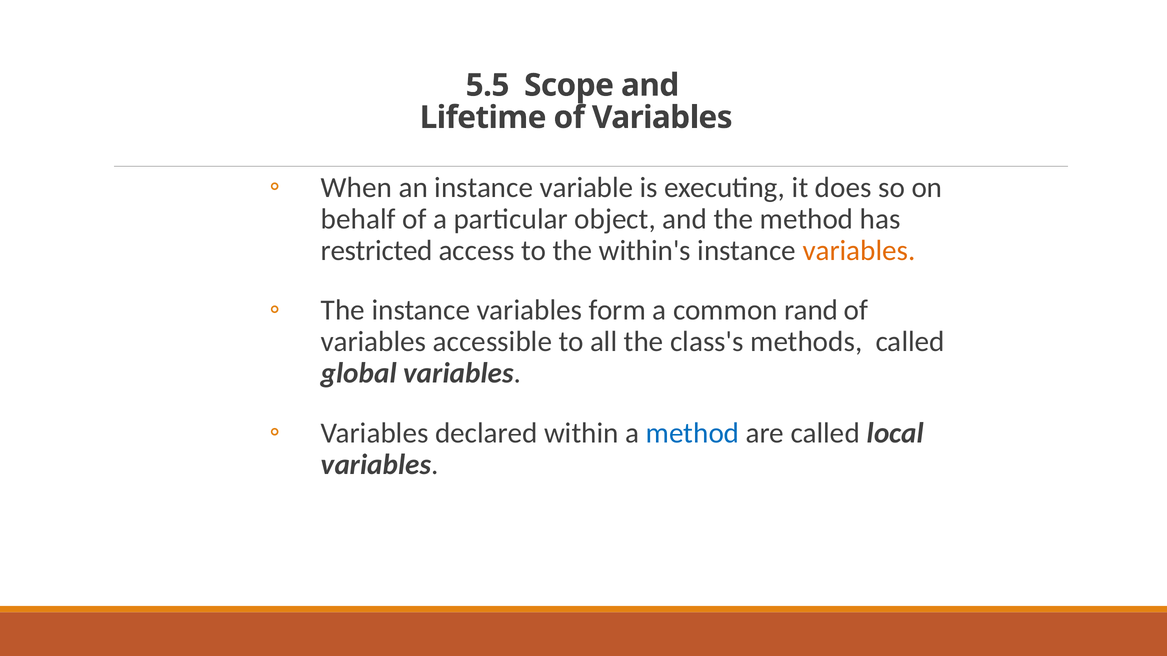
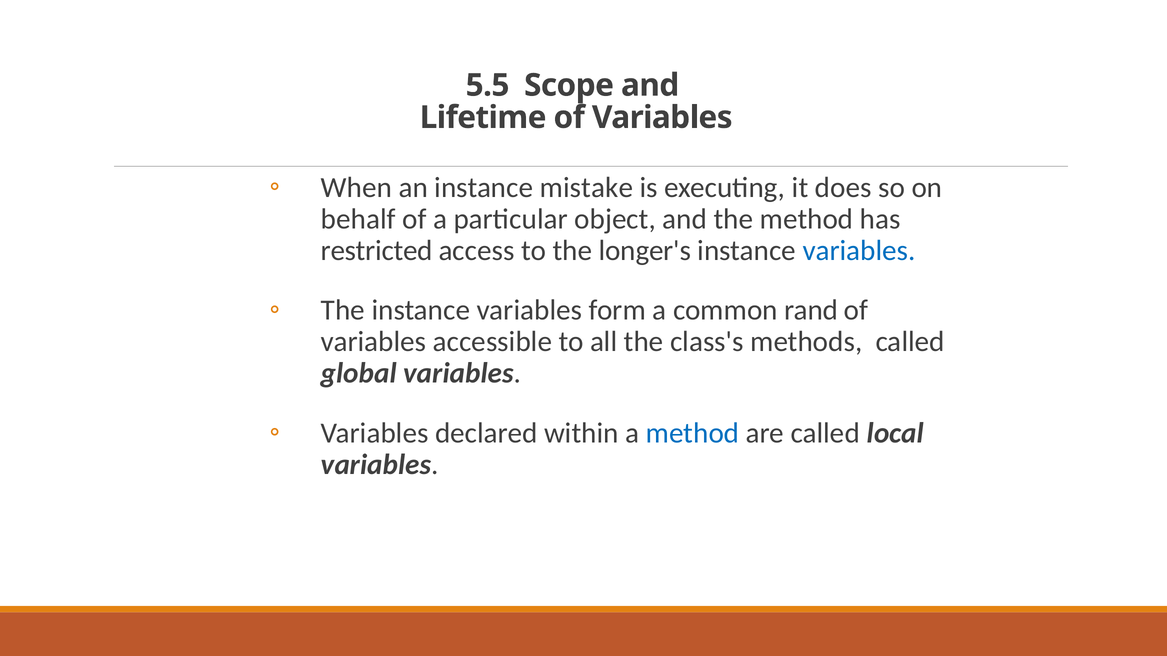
variable: variable -> mistake (586, 188)
within's: within's -> longer's (645, 251)
variables colour: orange -> blue (859, 251)
